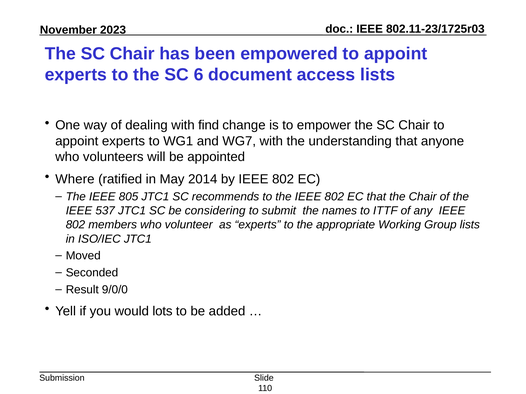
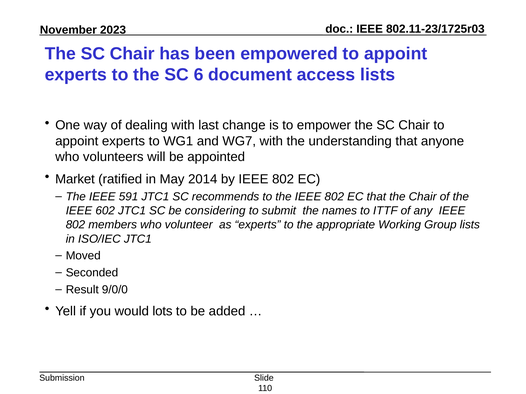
find: find -> last (209, 125)
Where: Where -> Market (75, 179)
805: 805 -> 591 (129, 197)
537: 537 -> 602 (105, 211)
